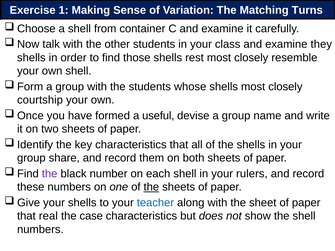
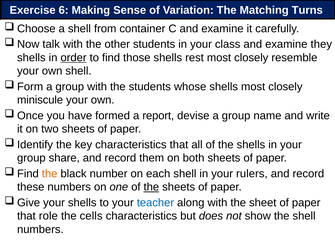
1: 1 -> 6 (64, 10)
order underline: none -> present (74, 58)
courtship: courtship -> miniscule (40, 100)
useful: useful -> report (158, 116)
the colour: purple -> orange (50, 174)
real: real -> role (48, 216)
case: case -> cells (91, 216)
